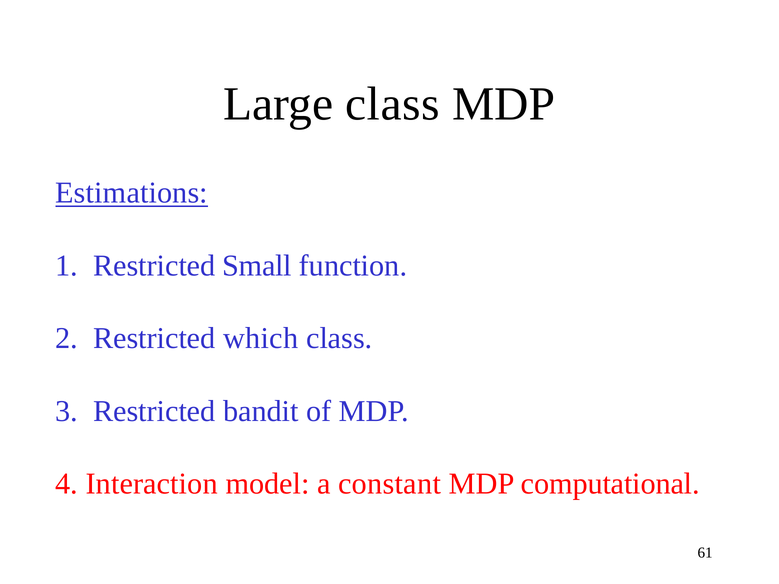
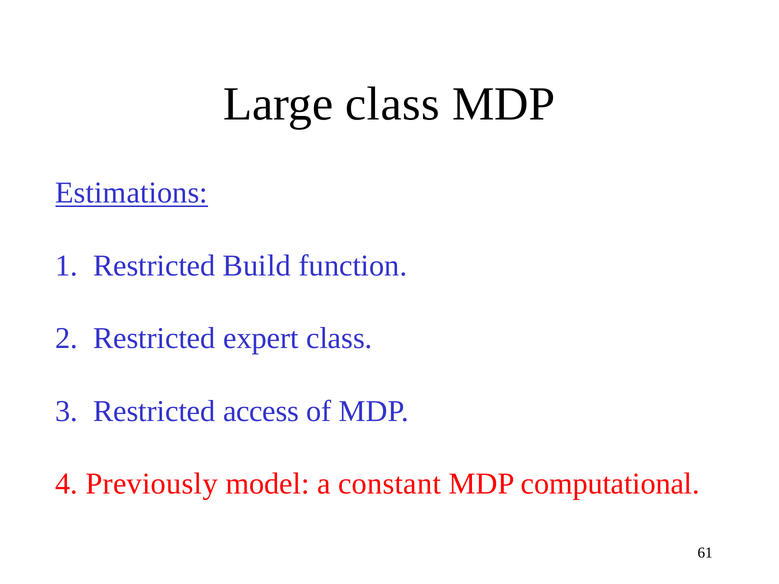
Small: Small -> Build (257, 266)
which: which -> expert (261, 338)
bandit: bandit -> access (261, 411)
Interaction: Interaction -> Previously (152, 484)
